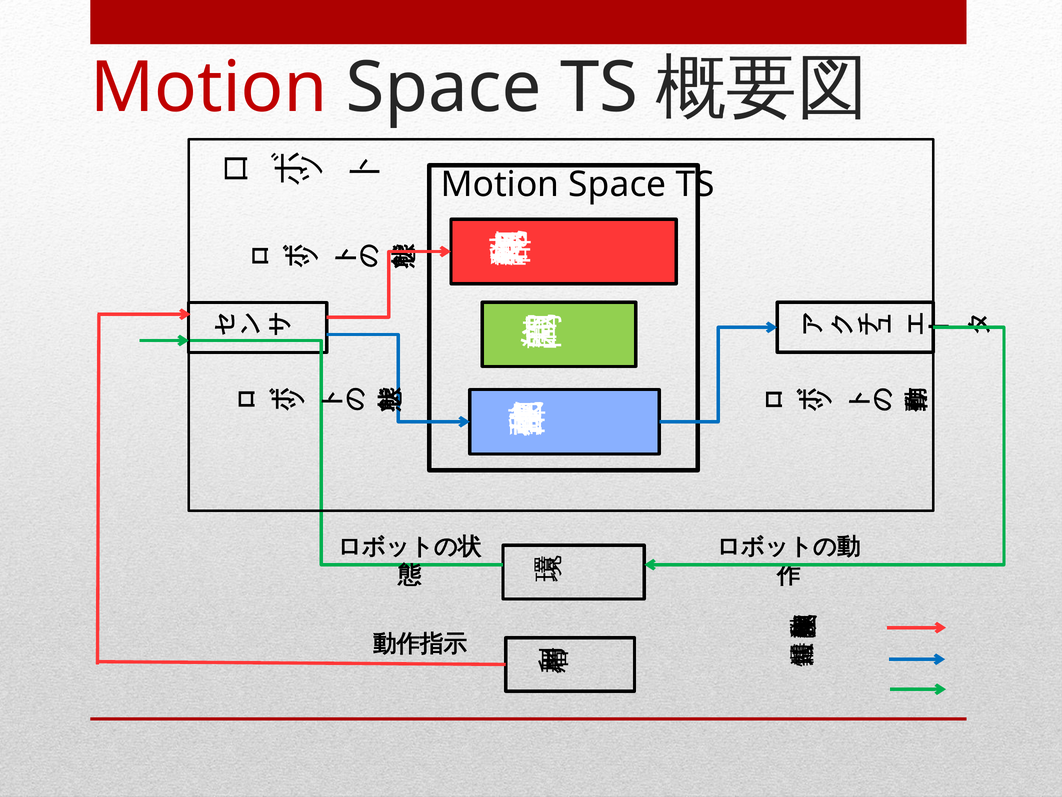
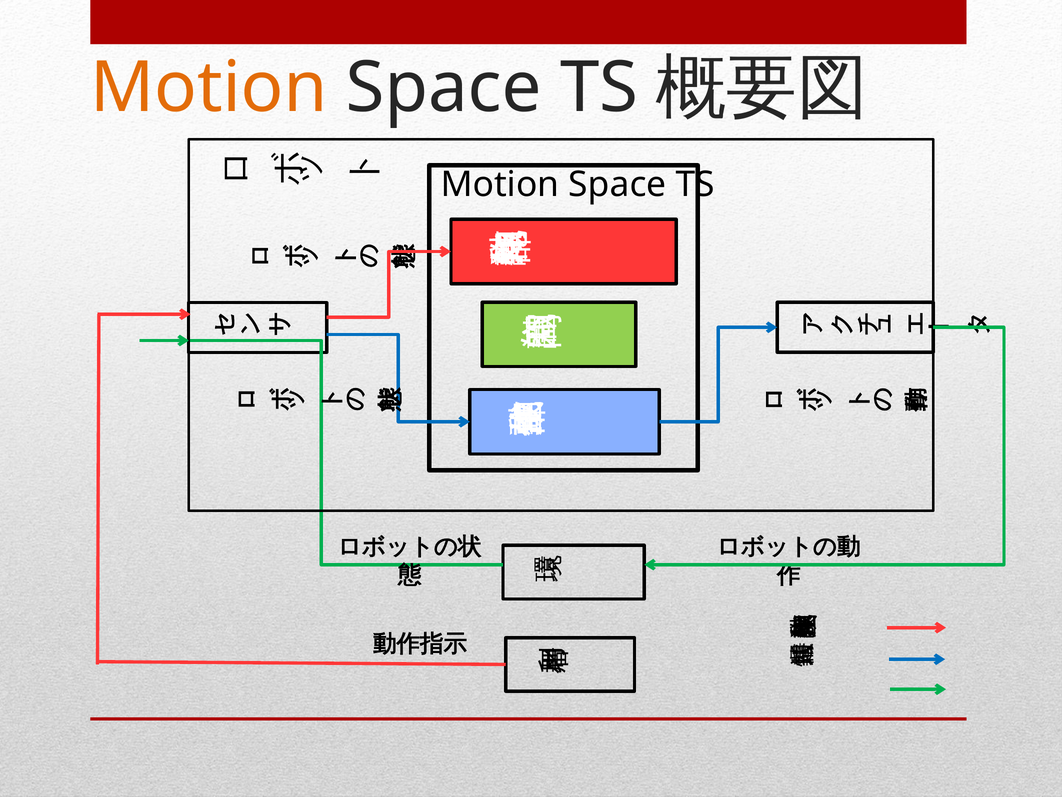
Motion colour: red -> orange (209, 88)
